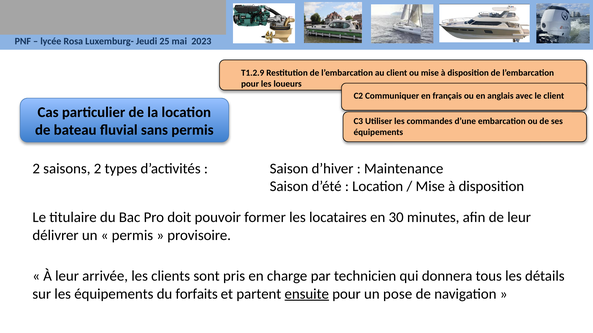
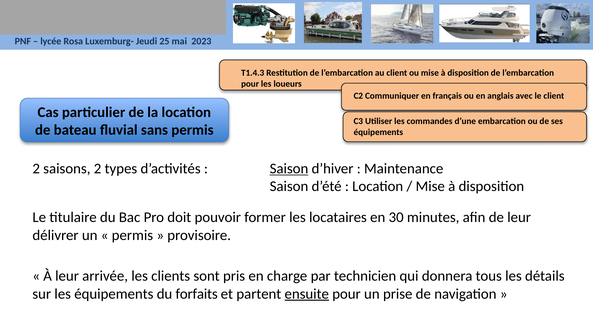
T1.2.9: T1.2.9 -> T1.4.3 (253, 73)
Saison underline: none -> present (289, 169)
pose: pose -> prise (398, 294)
